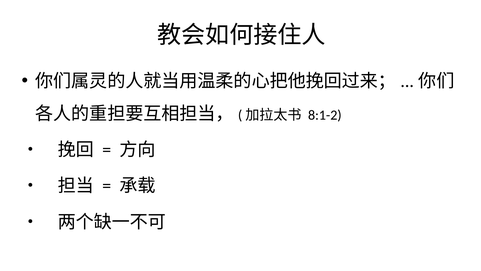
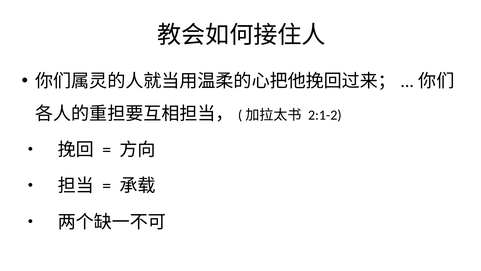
8:1-2: 8:1-2 -> 2:1-2 (325, 115)
